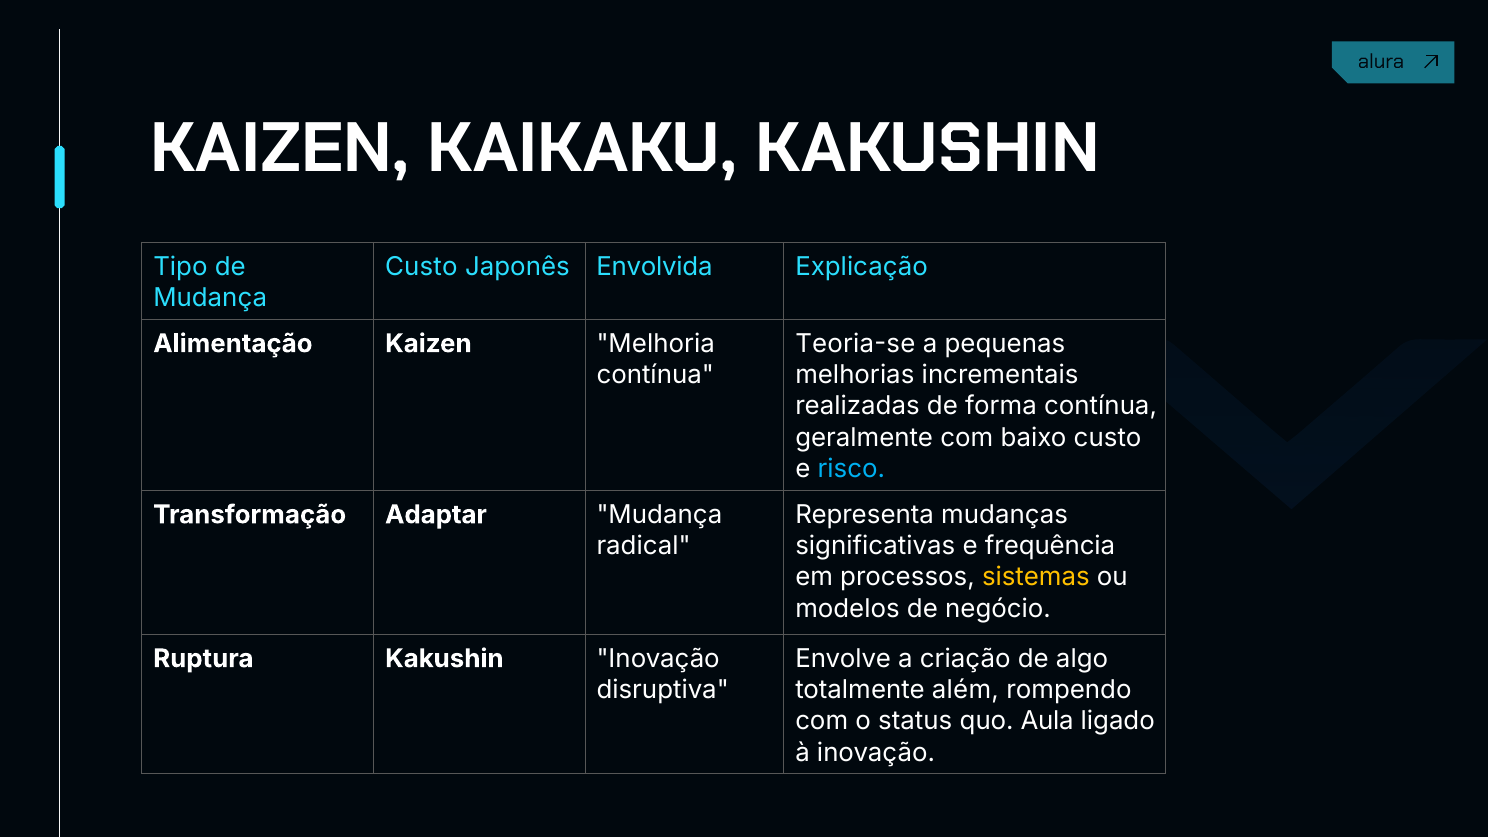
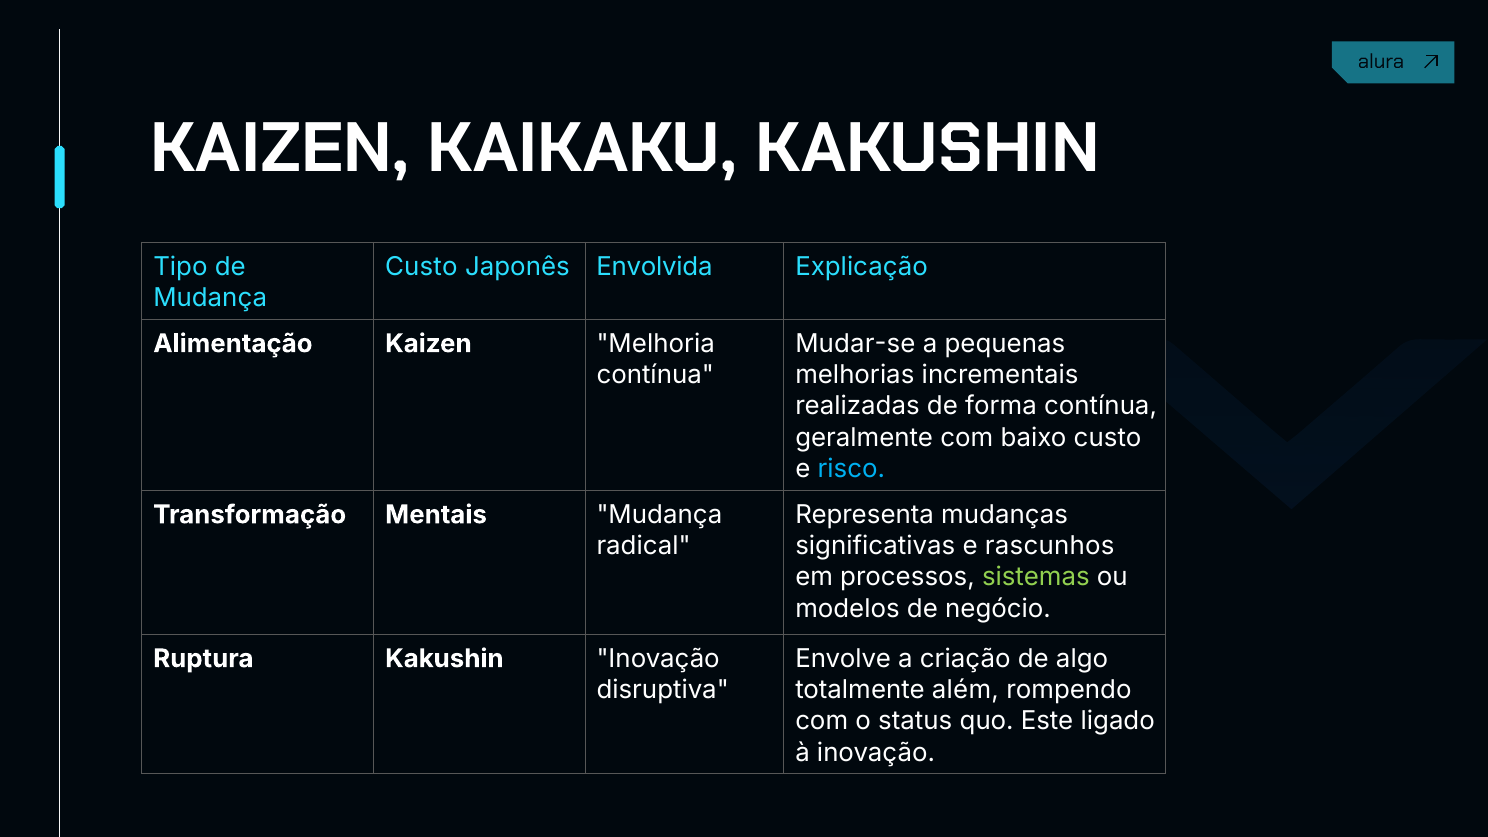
Teoria-se: Teoria-se -> Mudar-se (855, 344)
Adaptar: Adaptar -> Mentais (436, 515)
frequência: frequência -> rascunhos (1050, 546)
sistemas colour: yellow -> light green (1036, 577)
Aula: Aula -> Este (1047, 721)
